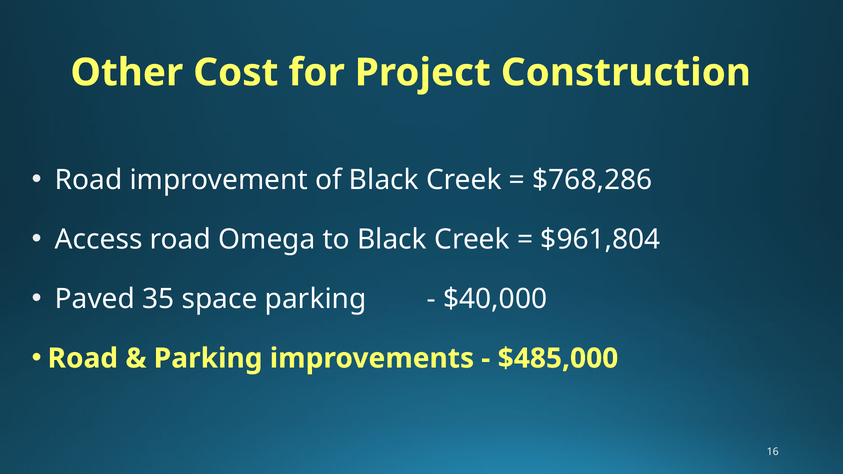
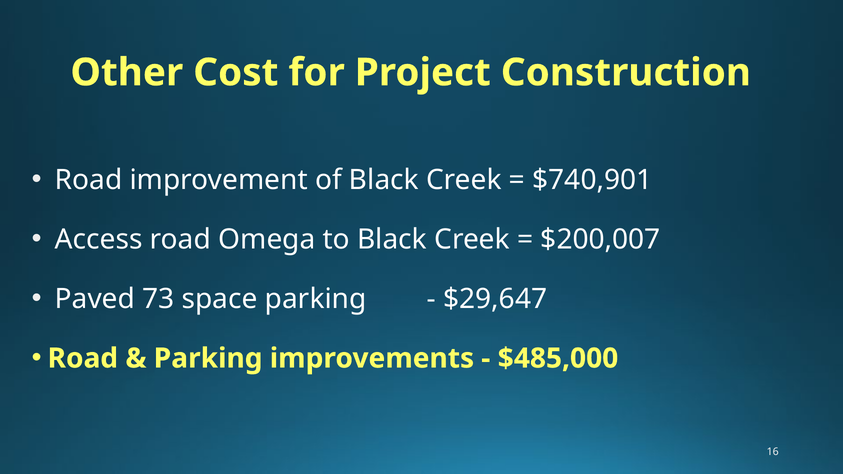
$768,286: $768,286 -> $740,901 (592, 180)
$961,804: $961,804 -> $200,007 (600, 240)
35: 35 -> 73 (158, 299)
$40,000: $40,000 -> $29,647 (495, 299)
